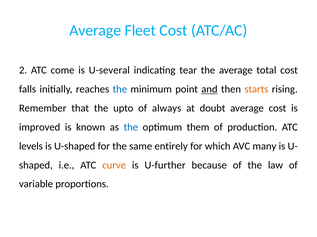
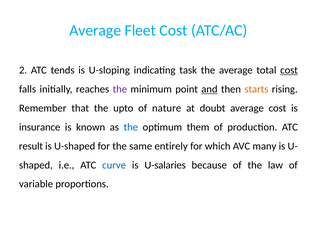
come: come -> tends (63, 70)
U-several: U-several -> U-sloping (109, 70)
tear: tear -> task (188, 70)
cost underline: none -> present (289, 70)
the colour: blue -> purple (120, 90)
always: always -> nature (167, 109)
improved: improved -> insurance (40, 128)
levels: levels -> result (31, 147)
curve colour: orange -> blue (114, 166)
U-further: U-further -> U-salaries (165, 166)
